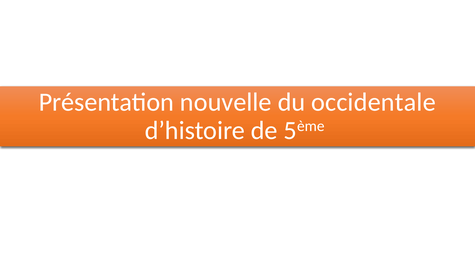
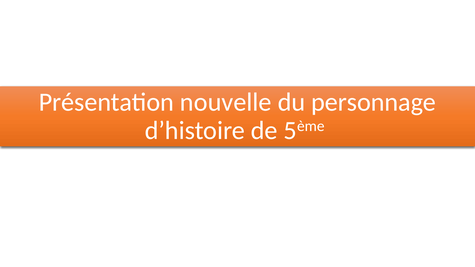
occidentale: occidentale -> personnage (374, 102)
